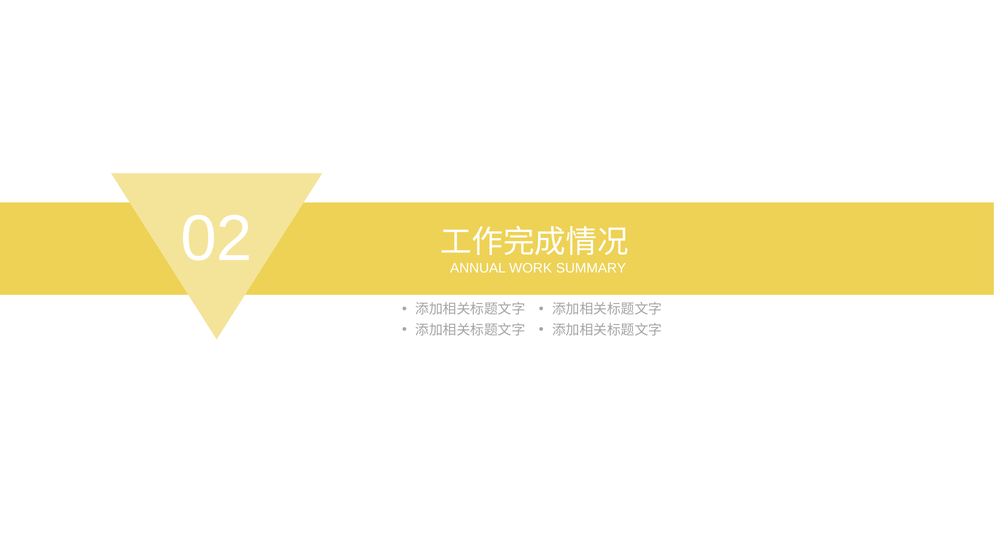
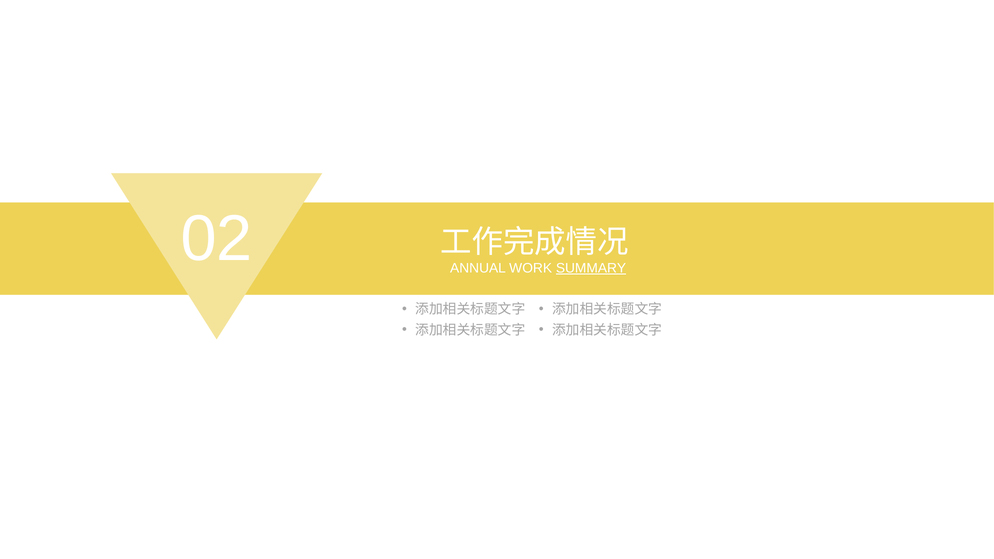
SUMMARY underline: none -> present (591, 268)
